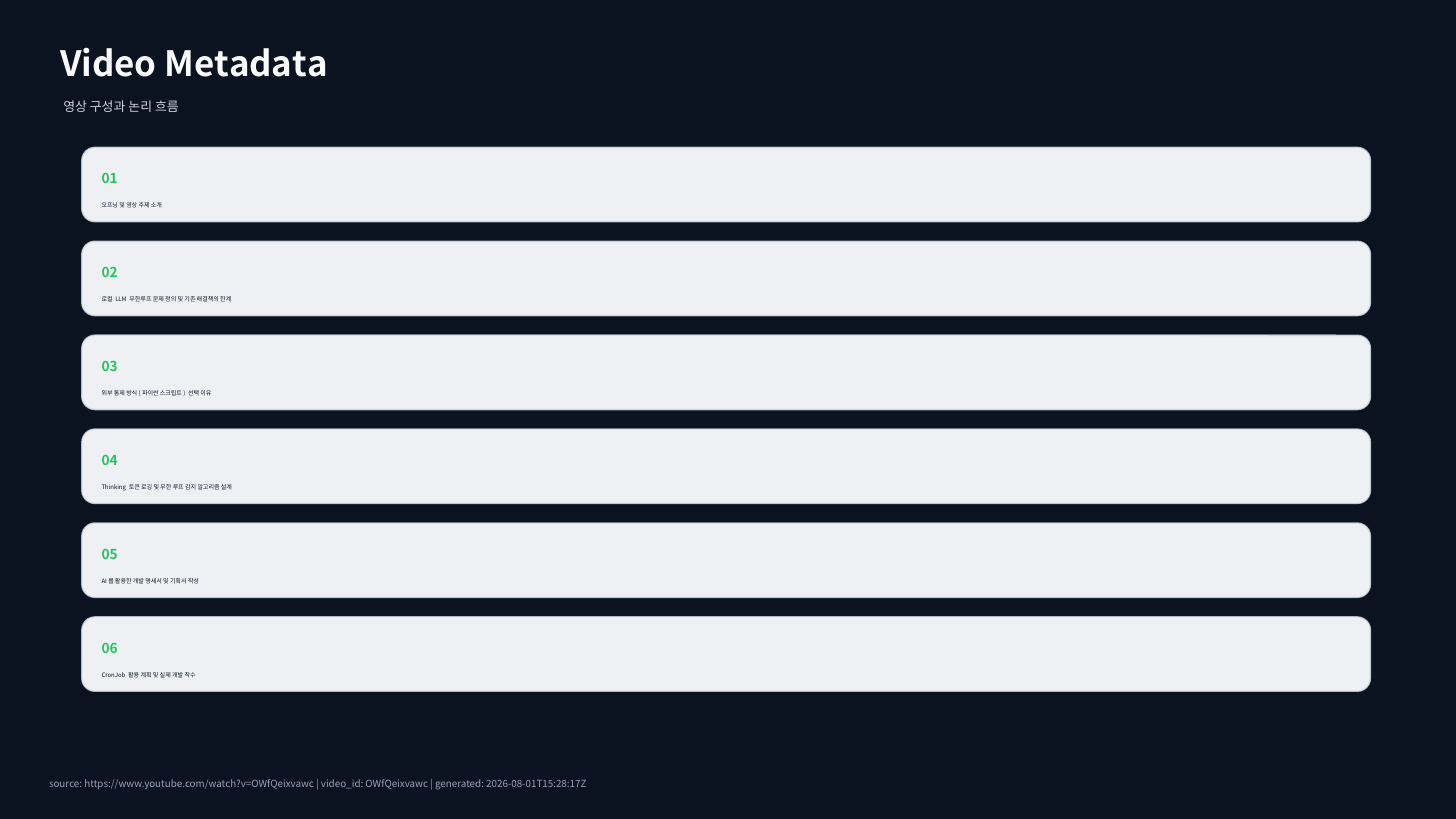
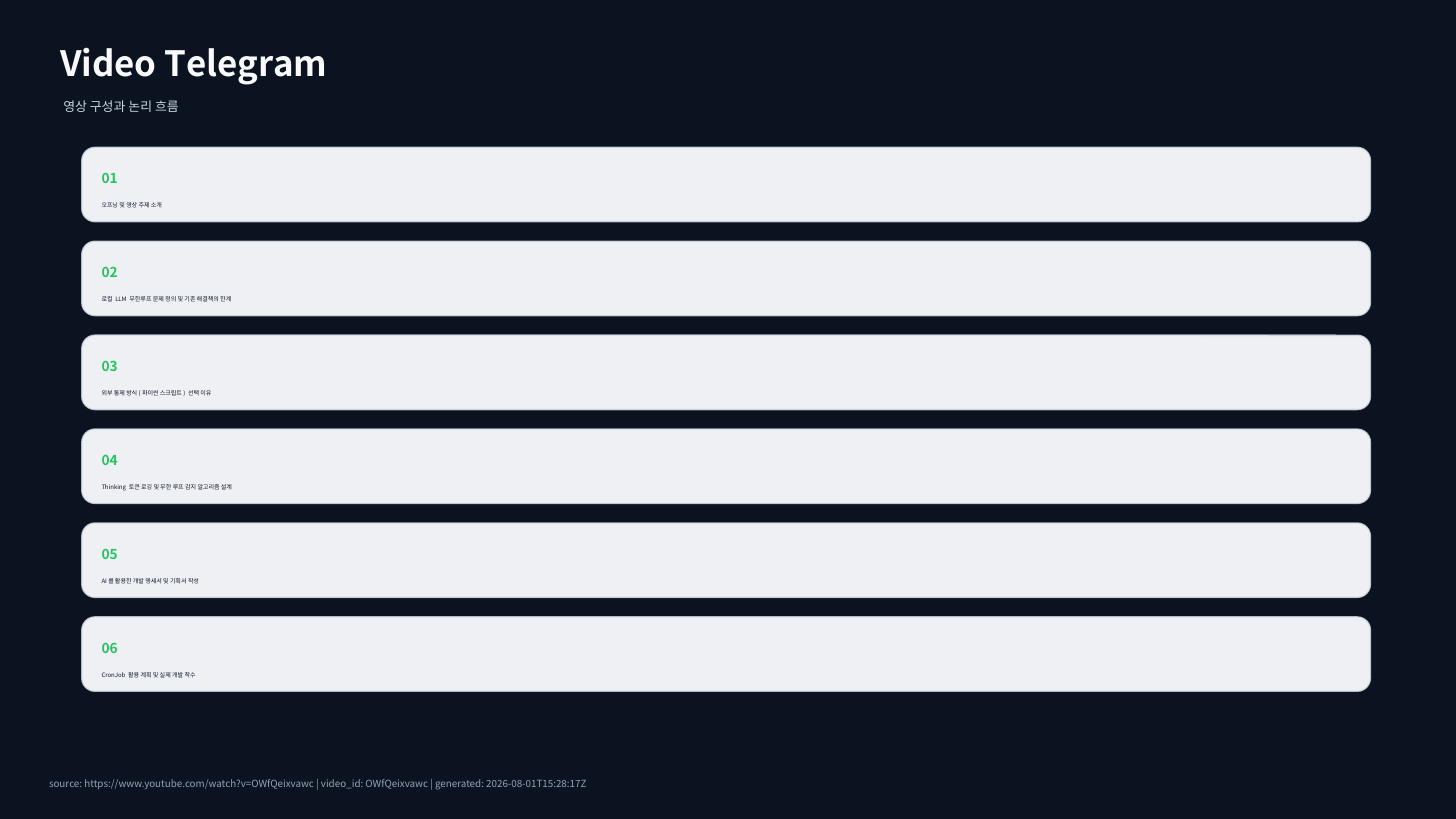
Metadata: Metadata -> Telegram (246, 65)
